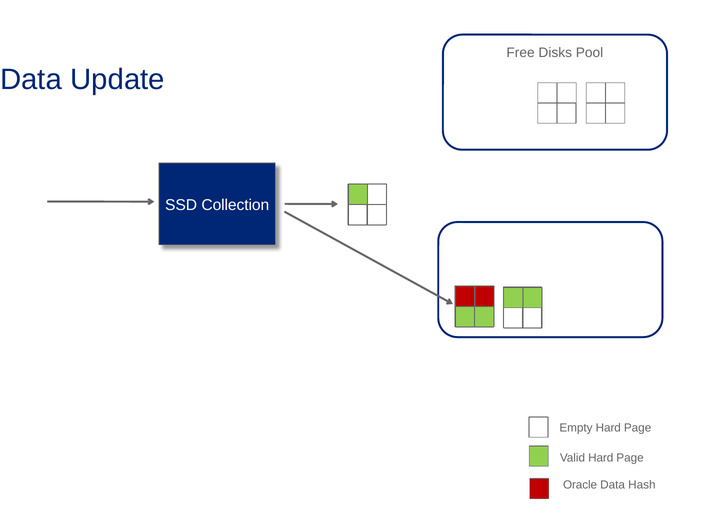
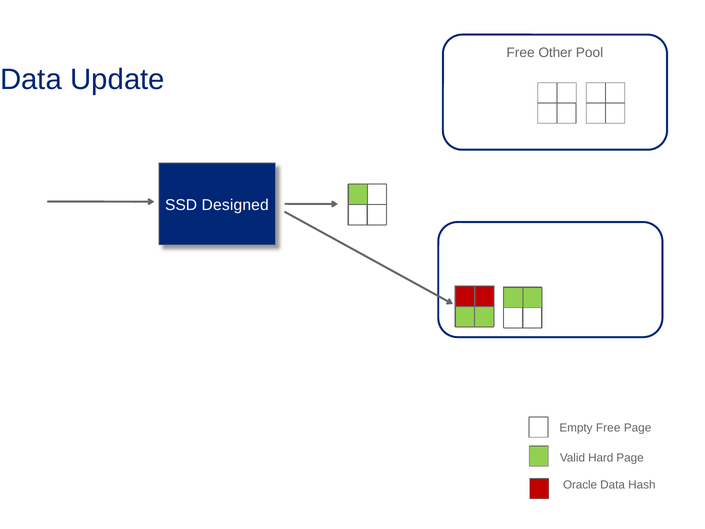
Disks: Disks -> Other (555, 53)
Collection: Collection -> Designed (235, 205)
Empty Hard: Hard -> Free (608, 428)
